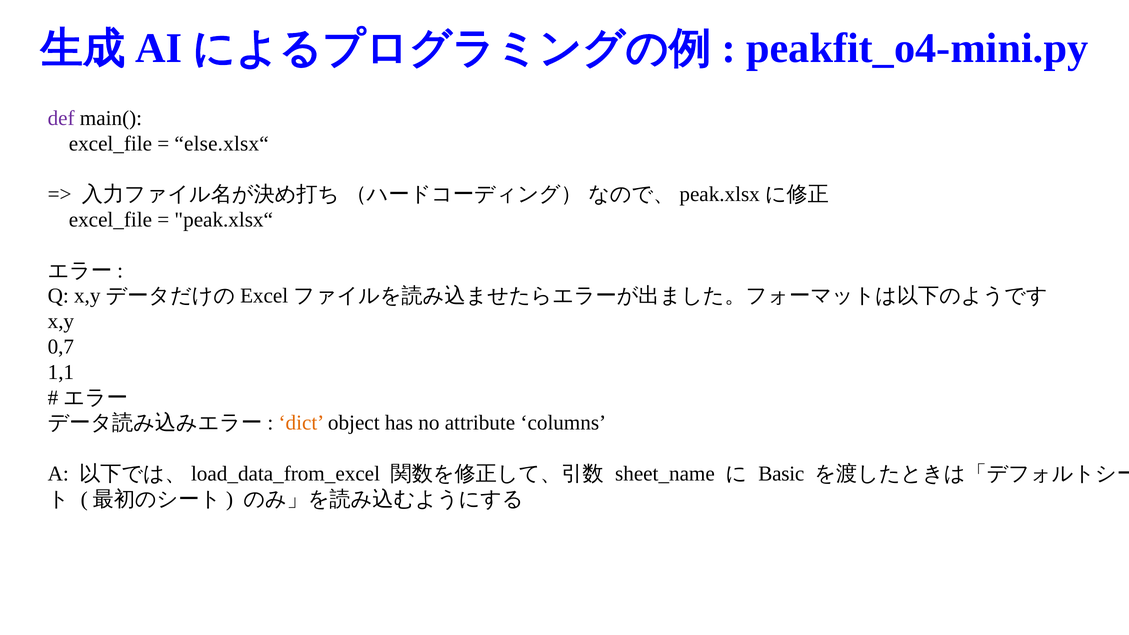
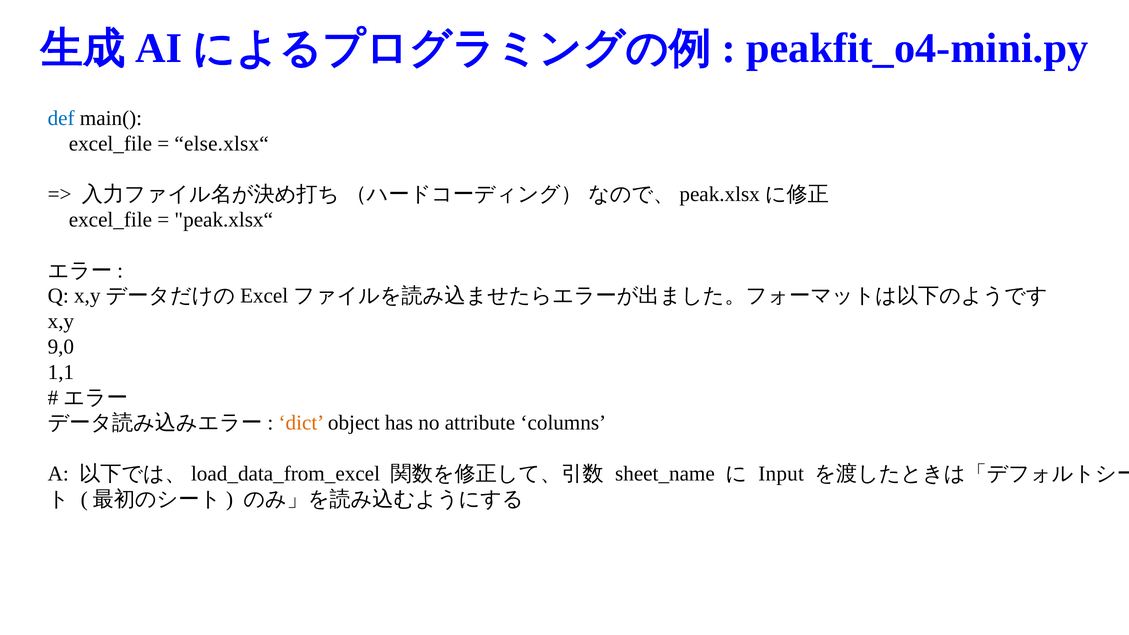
def colour: purple -> blue (61, 118)
0,7: 0,7 -> 9,0 (61, 347)
Basic: Basic -> Input (781, 474)
